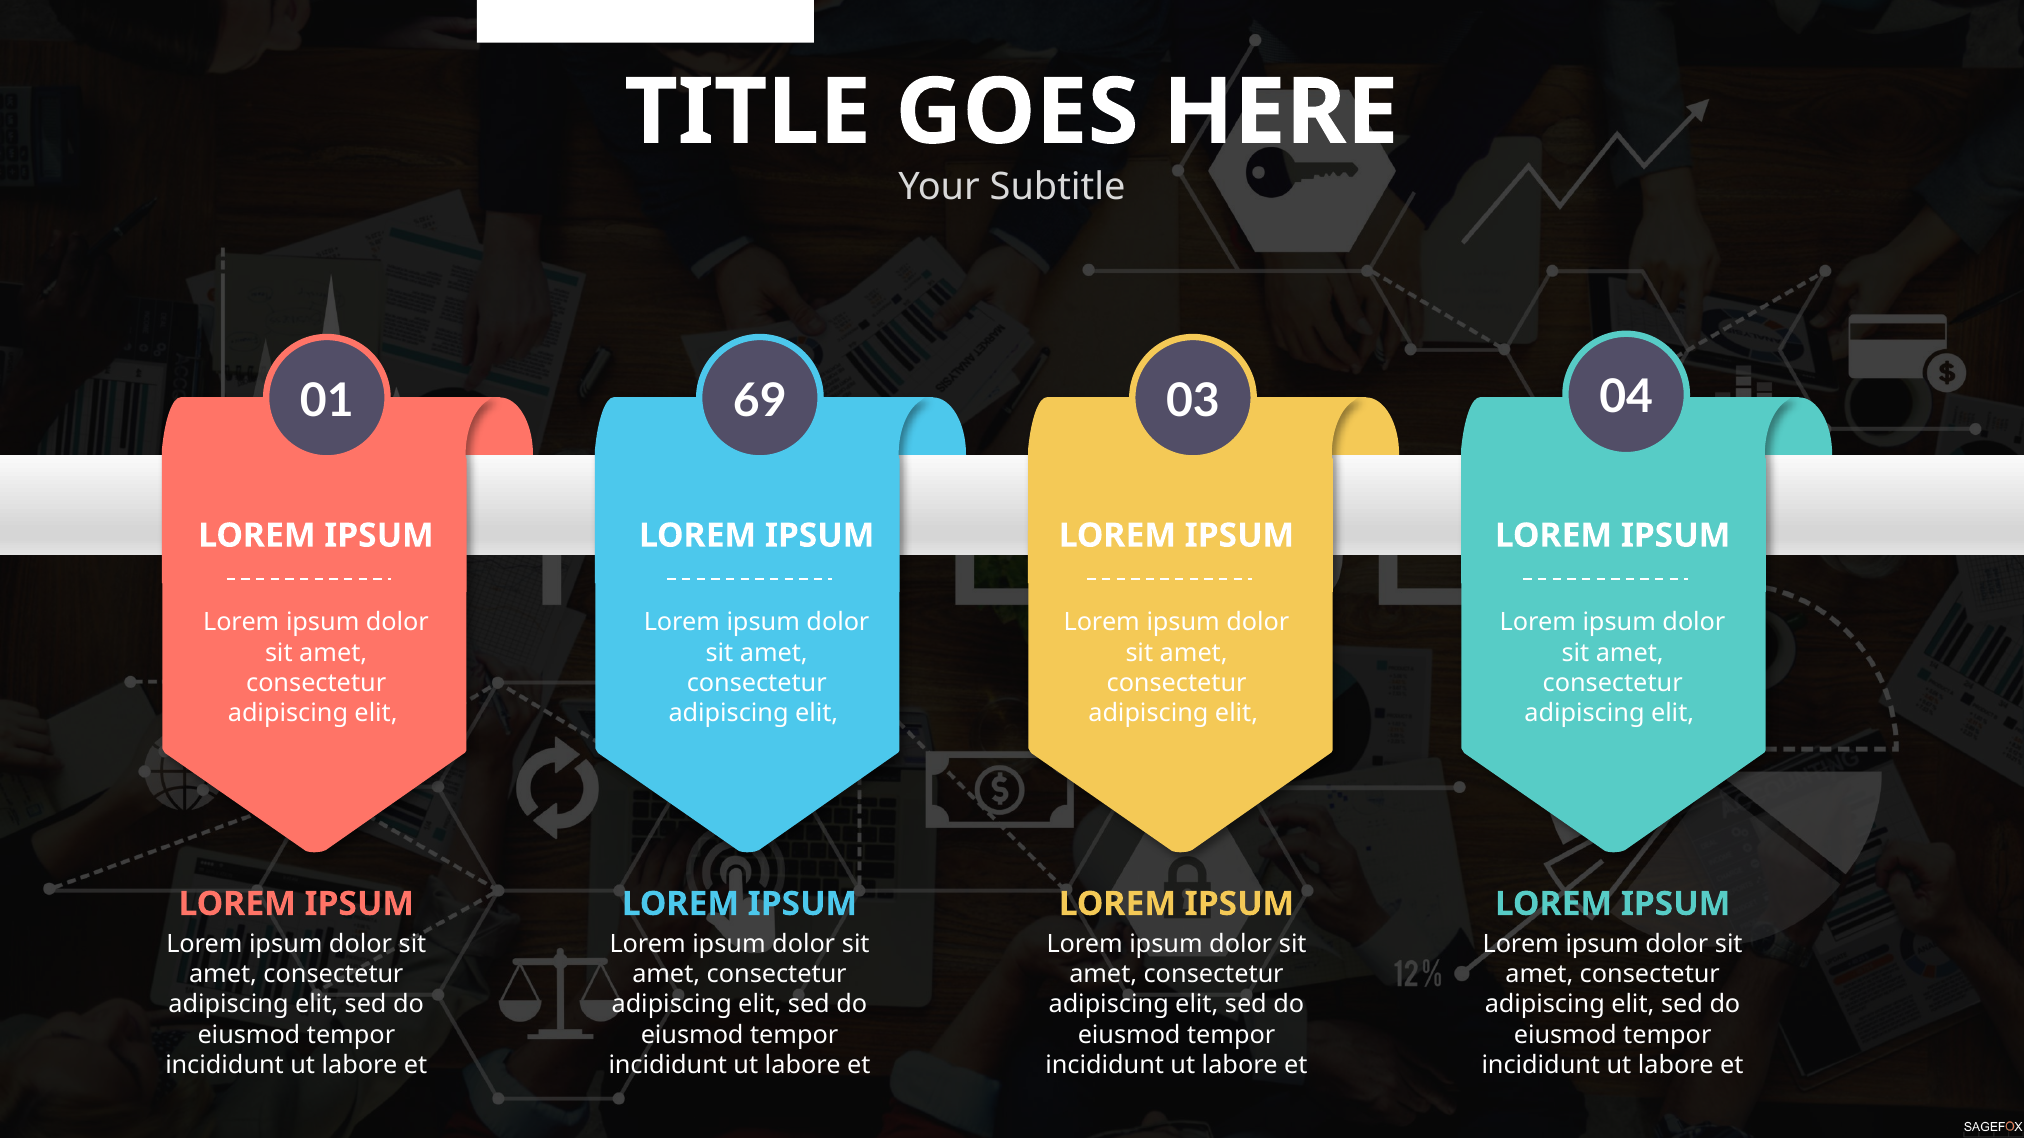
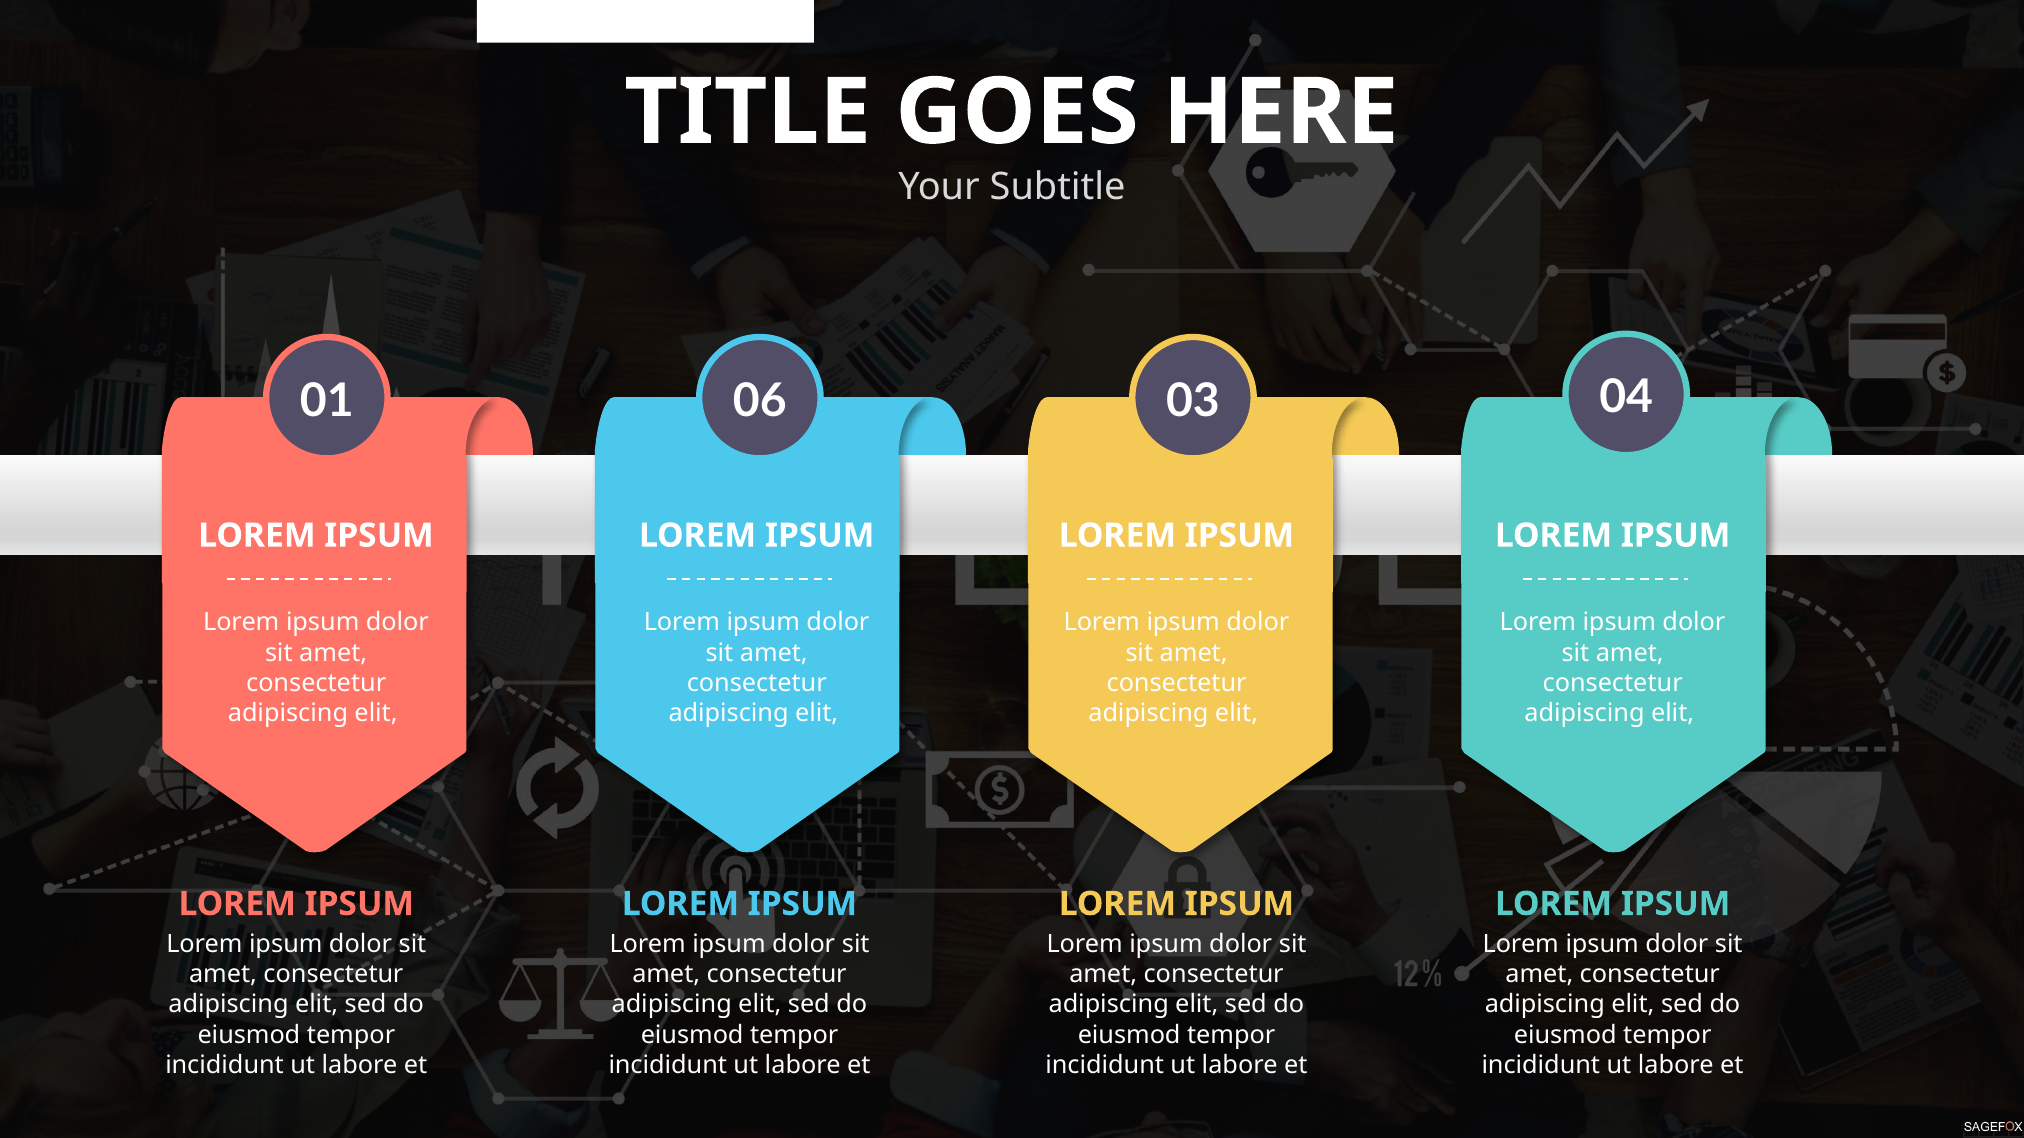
69: 69 -> 06 (760, 401)
